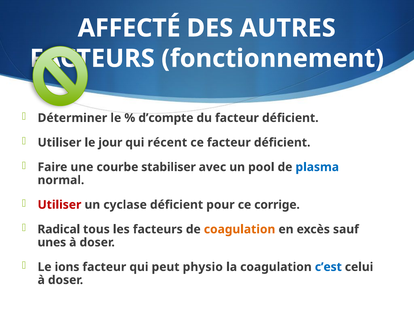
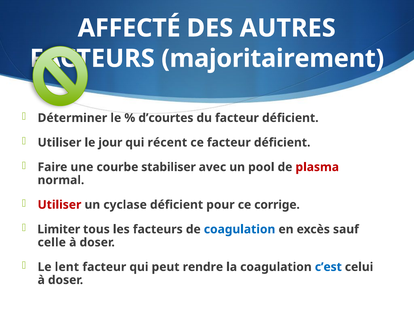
fonctionnement: fonctionnement -> majoritairement (273, 58)
d’compte: d’compte -> d’courtes (166, 118)
plasma colour: blue -> red (317, 167)
Radical: Radical -> Limiter (59, 229)
coagulation colour: orange -> blue (240, 229)
unes: unes -> celle (52, 242)
ions: ions -> lent (67, 267)
physio: physio -> rendre (203, 267)
